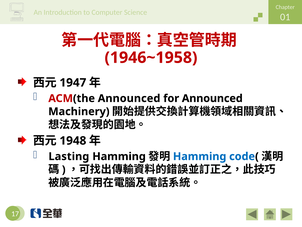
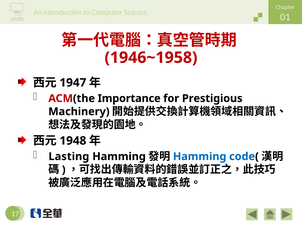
ACM(the Announced: Announced -> Importance (129, 98)
for Announced: Announced -> Prestigious (212, 98)
